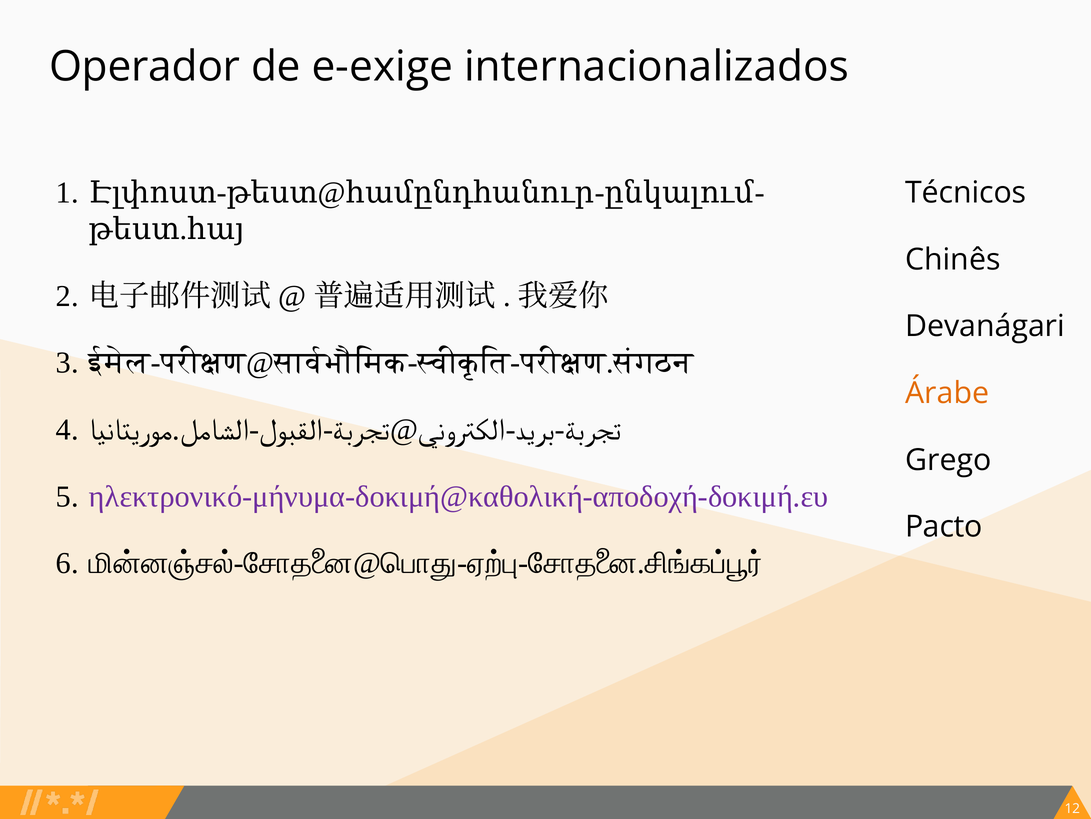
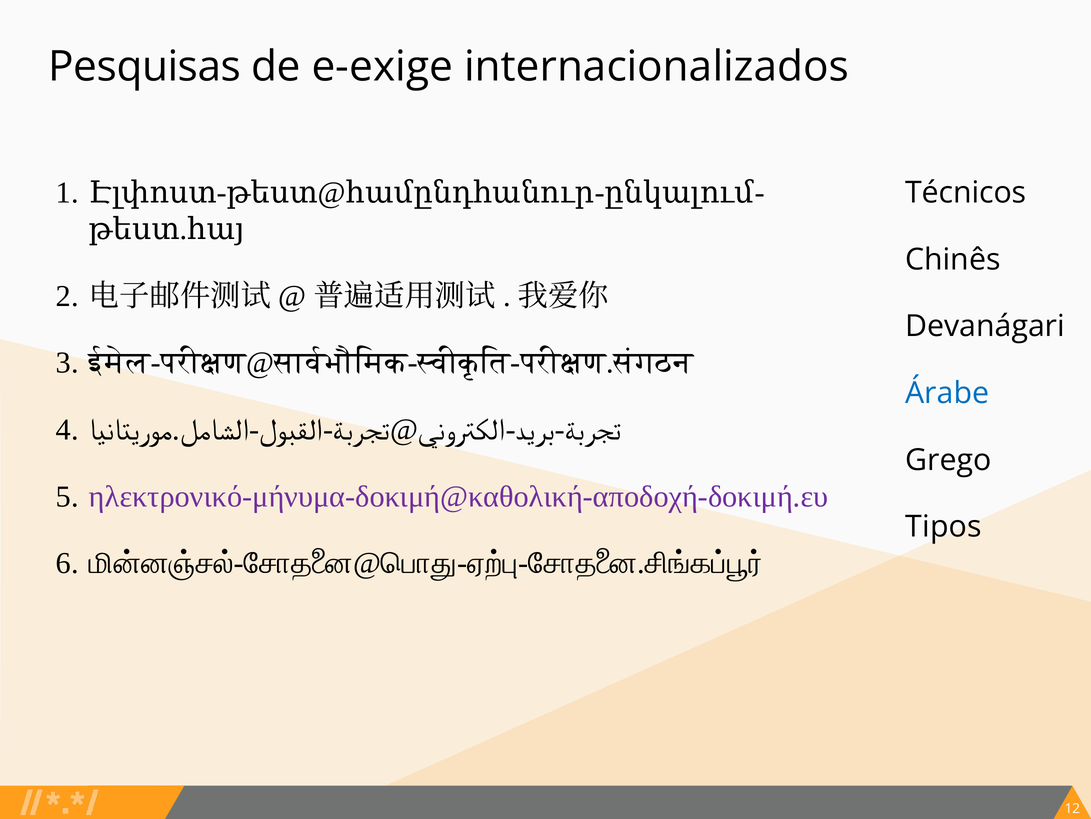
Operador: Operador -> Pesquisas (145, 67)
Árabe colour: orange -> blue (947, 393)
Pacto: Pacto -> Tipos (943, 526)
